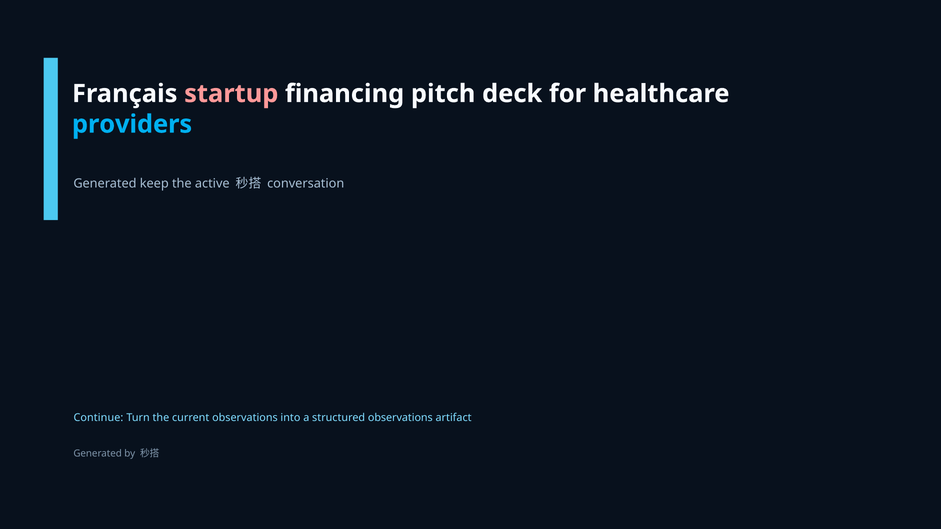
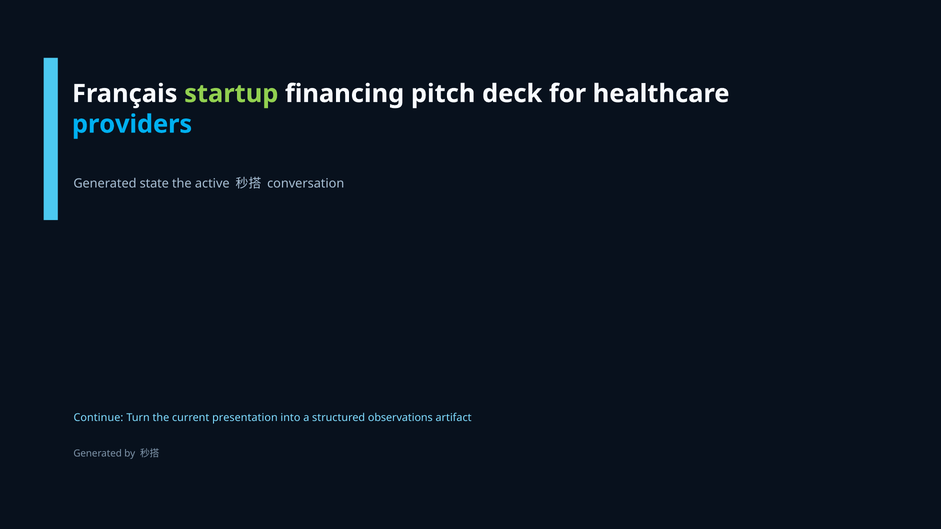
startup colour: pink -> light green (231, 94)
keep: keep -> state (154, 184)
current observations: observations -> presentation (245, 418)
